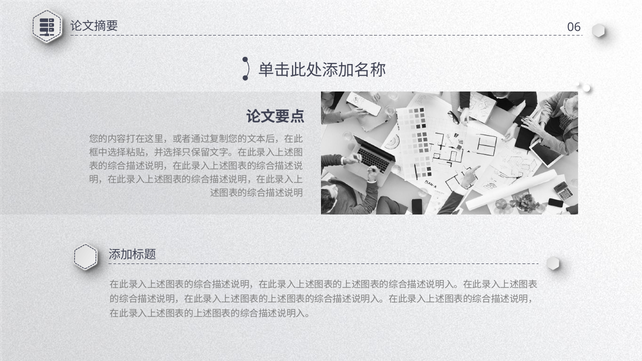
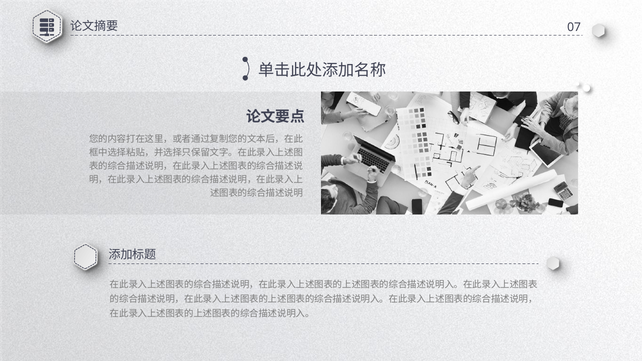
06: 06 -> 07 (574, 27)
